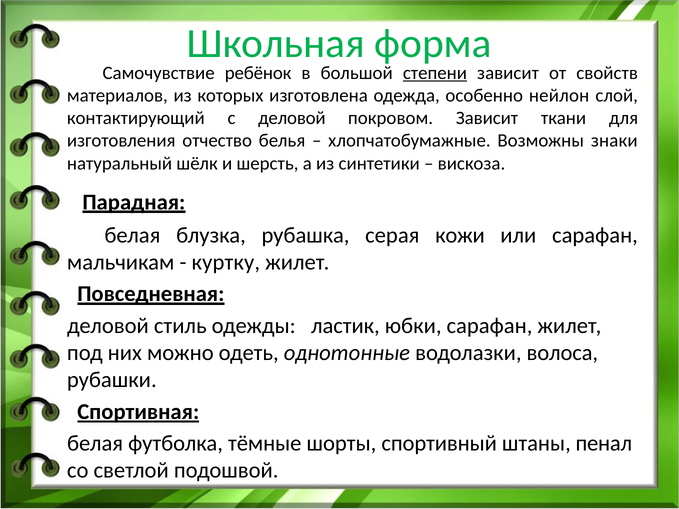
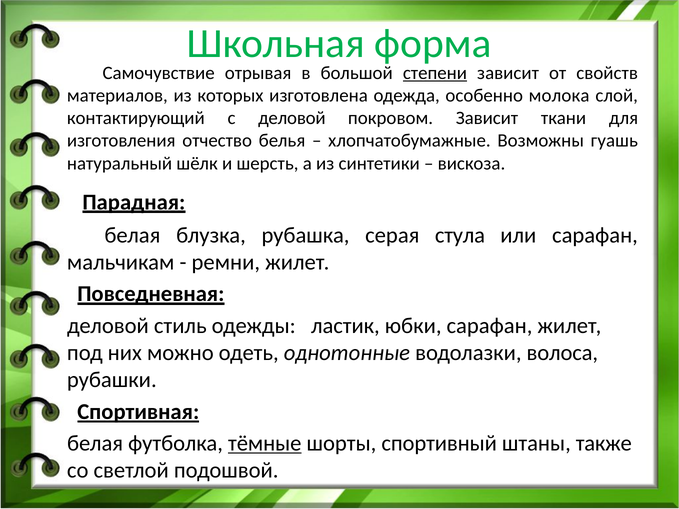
ребёнок: ребёнок -> отрывая (258, 73)
нейлон: нейлон -> молока (559, 95)
знаки: знаки -> гуашь (614, 141)
кожи: кожи -> стула (460, 235)
куртку: куртку -> ремни (226, 262)
тёмные underline: none -> present (265, 444)
пенал: пенал -> также (604, 444)
